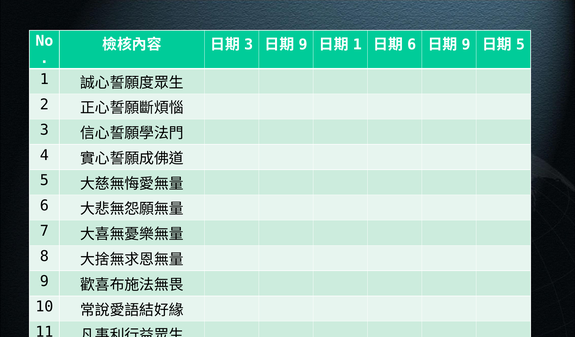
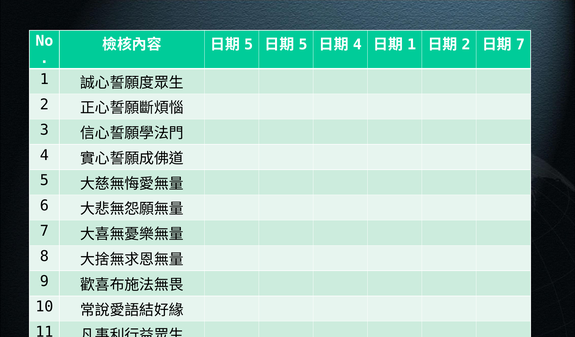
3: 3 -> 5 (249, 44)
9: 9 -> 5 (303, 44)
1: 1 -> 4 (357, 44)
6: 6 -> 1 (412, 44)
9: 9 -> 2 (466, 44)
5: 5 -> 7 (520, 44)
